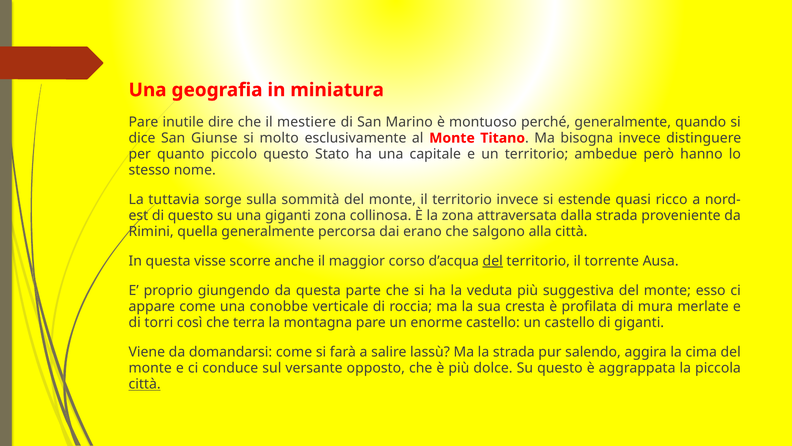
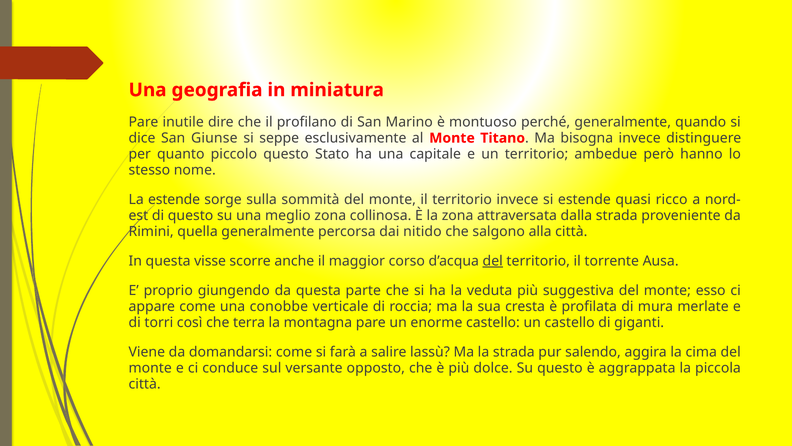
mestiere: mestiere -> profilano (307, 122)
molto: molto -> seppe (279, 138)
La tuttavia: tuttavia -> estende (174, 199)
una giganti: giganti -> meglio (288, 215)
erano: erano -> nitido (422, 231)
città underline: present -> none (145, 384)
